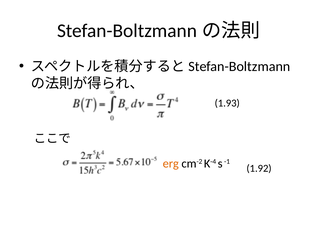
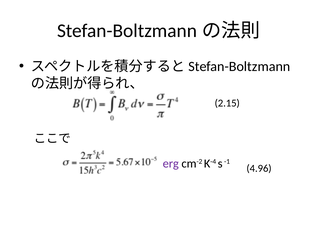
1.93: 1.93 -> 2.15 (227, 103)
erg colour: orange -> purple (171, 163)
1.92: 1.92 -> 4.96 (259, 168)
